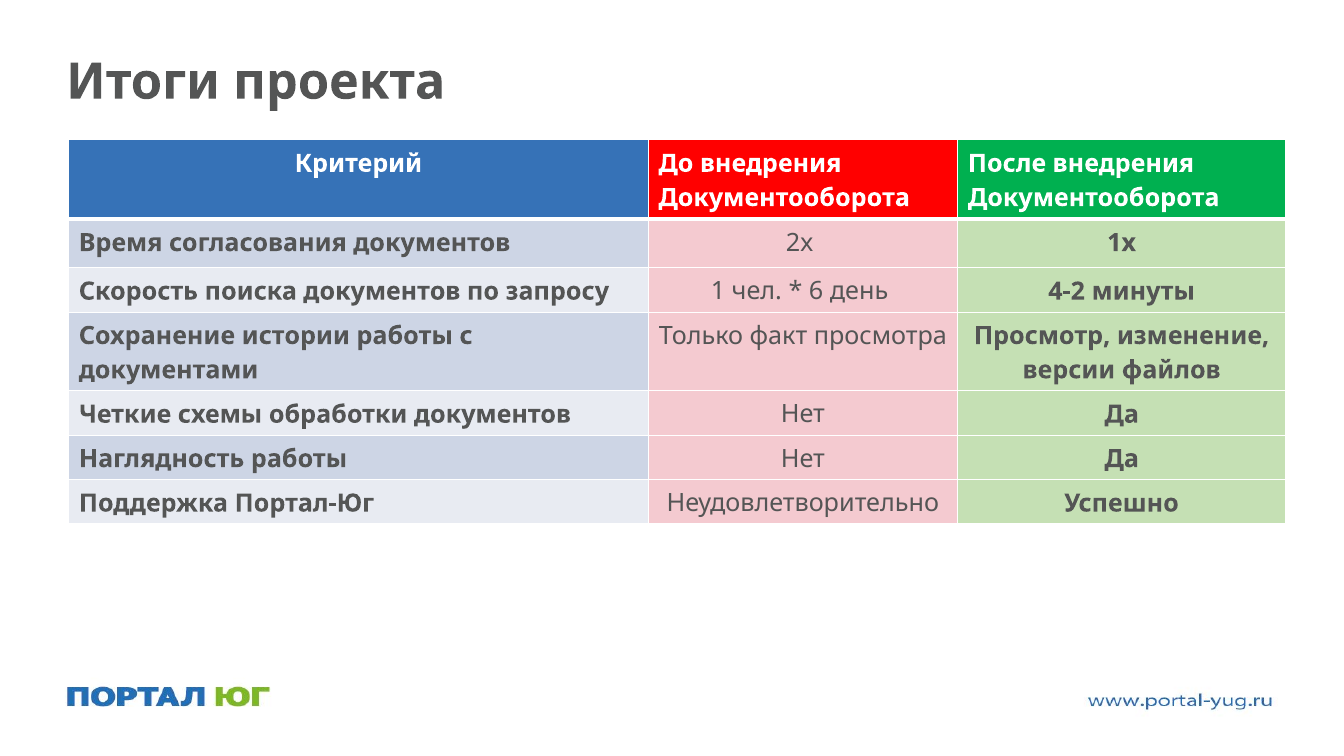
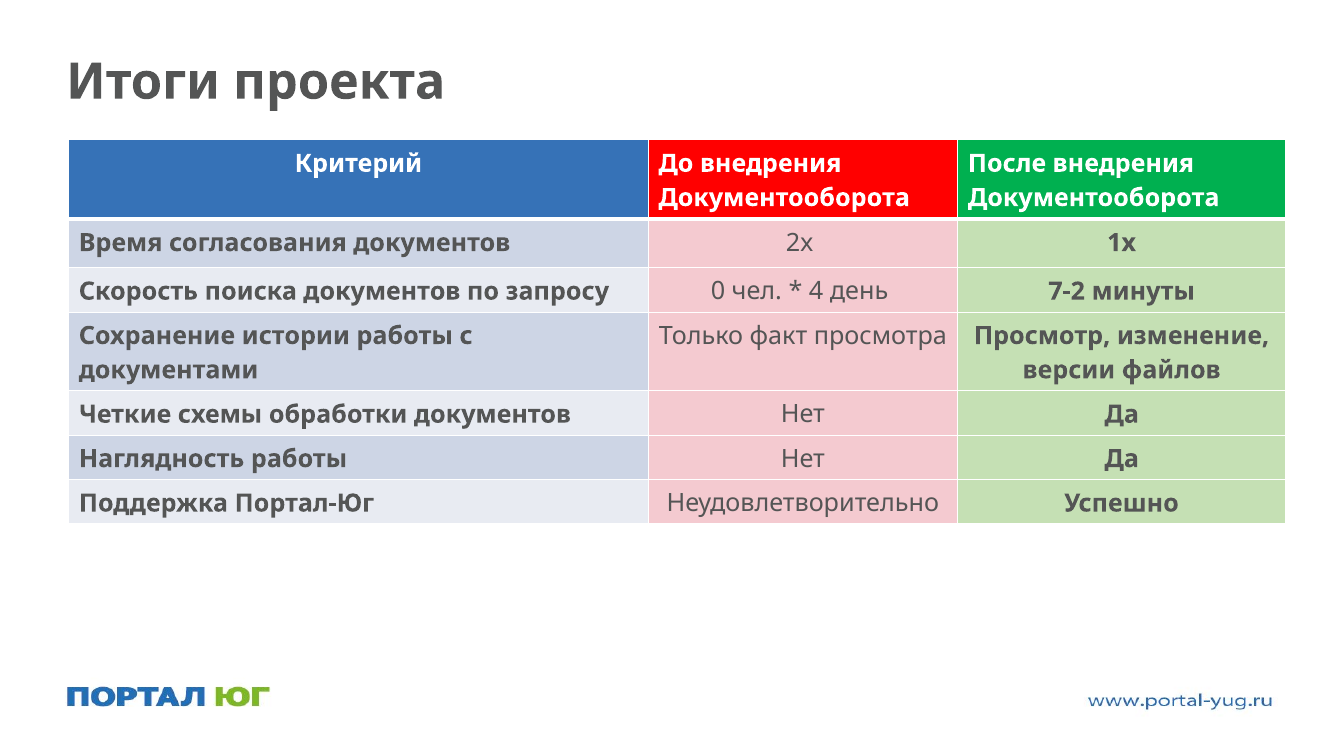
1: 1 -> 0 (718, 291)
6: 6 -> 4 (816, 291)
4-2: 4-2 -> 7-2 (1067, 291)
